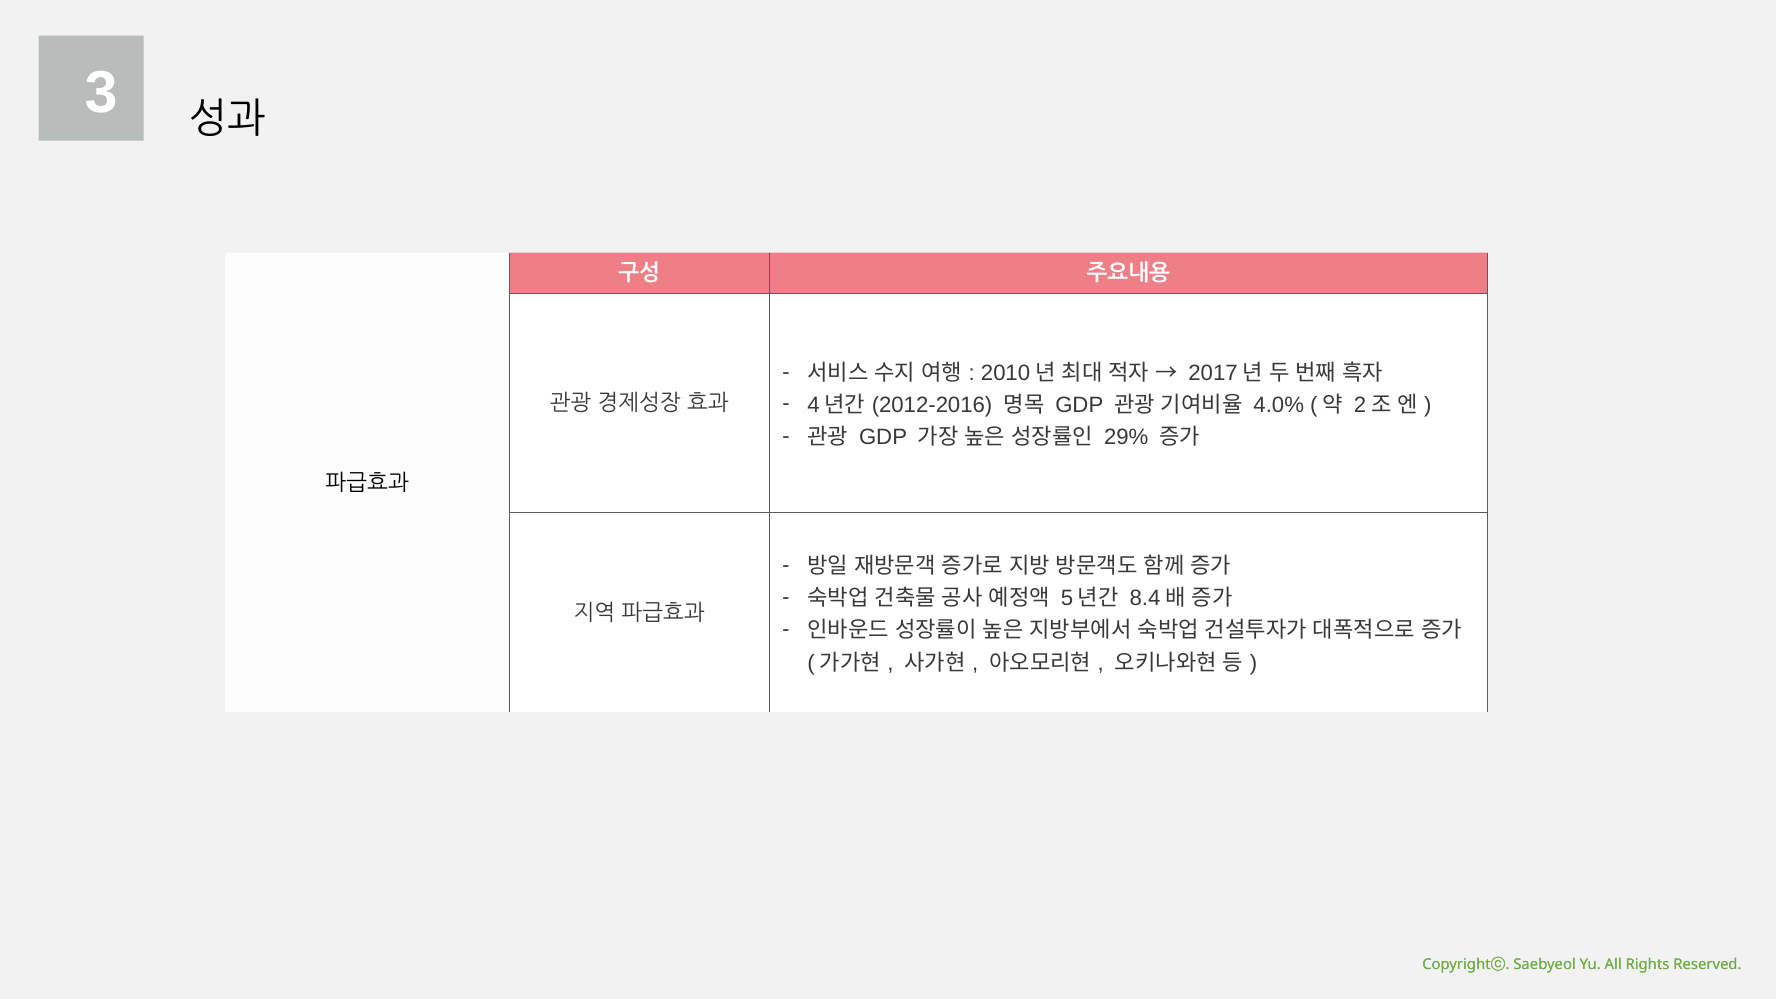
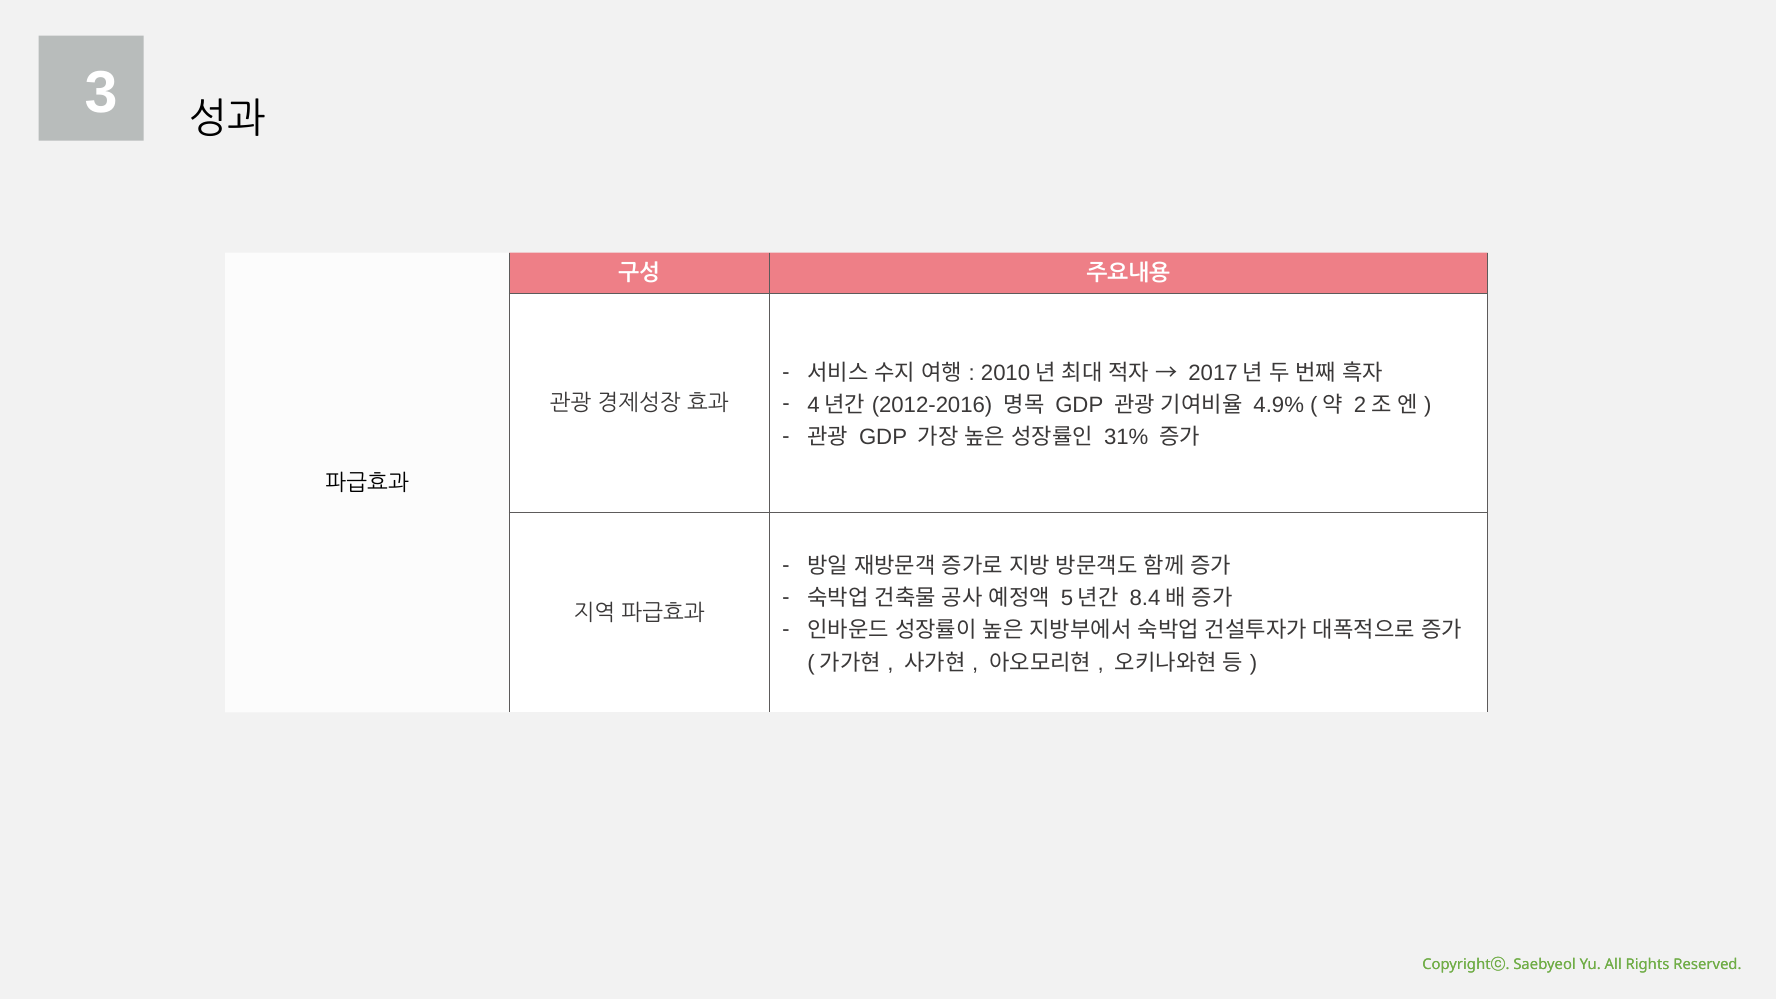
4.0%: 4.0% -> 4.9% (1279, 405)
29%: 29% -> 31% (1126, 438)
